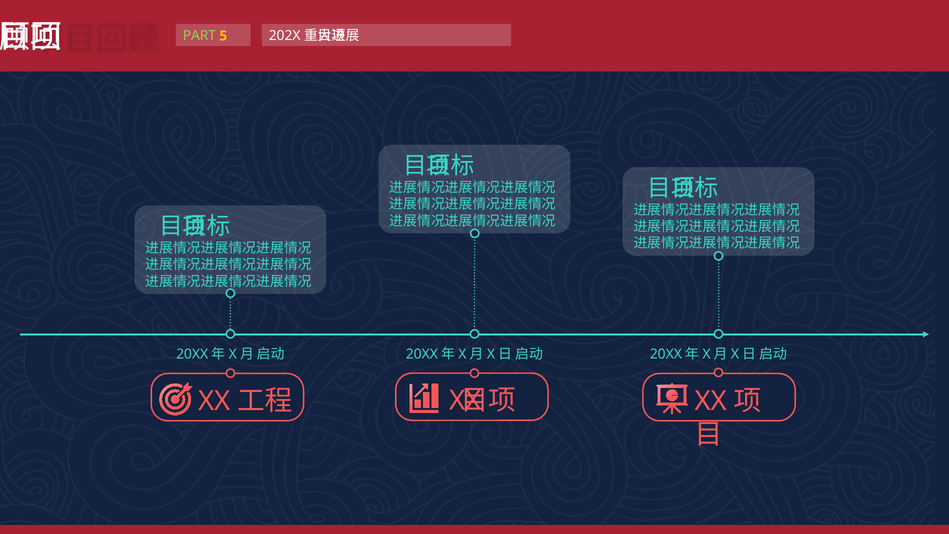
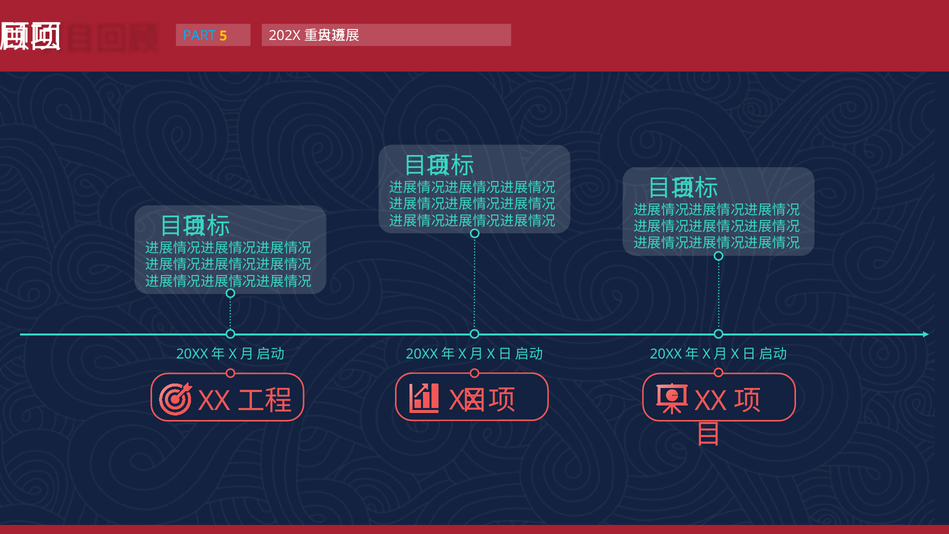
PART colour: light green -> light blue (199, 36)
